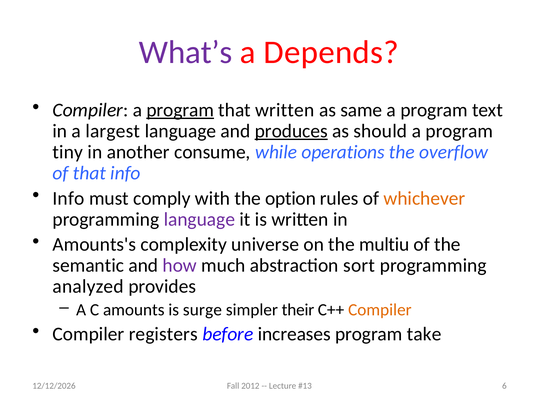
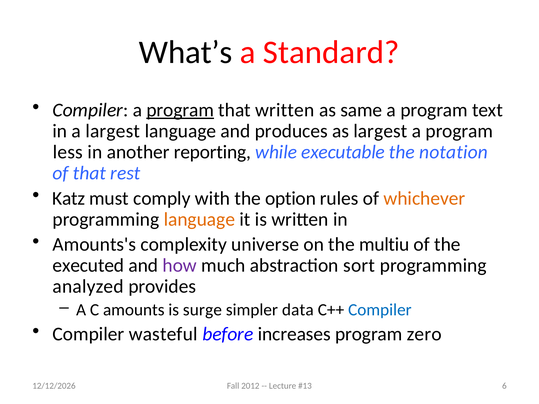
What’s colour: purple -> black (186, 52)
Depends: Depends -> Standard (331, 52)
produces underline: present -> none (291, 131)
as should: should -> largest (380, 131)
tiny: tiny -> less (68, 152)
consume: consume -> reporting (212, 152)
operations: operations -> executable (343, 152)
overflow: overflow -> notation (454, 152)
that info: info -> rest (125, 173)
Info: Info -> Katz (69, 198)
language colour: purple -> orange (199, 219)
semantic: semantic -> executed (88, 266)
their: their -> data (298, 310)
Compiler colour: orange -> blue (380, 310)
registers: registers -> wasteful (163, 334)
take: take -> zero (424, 334)
